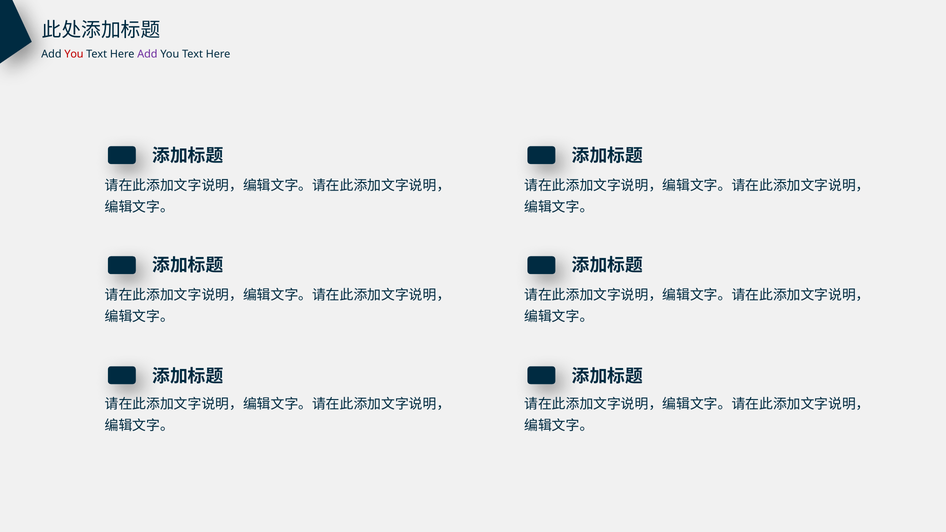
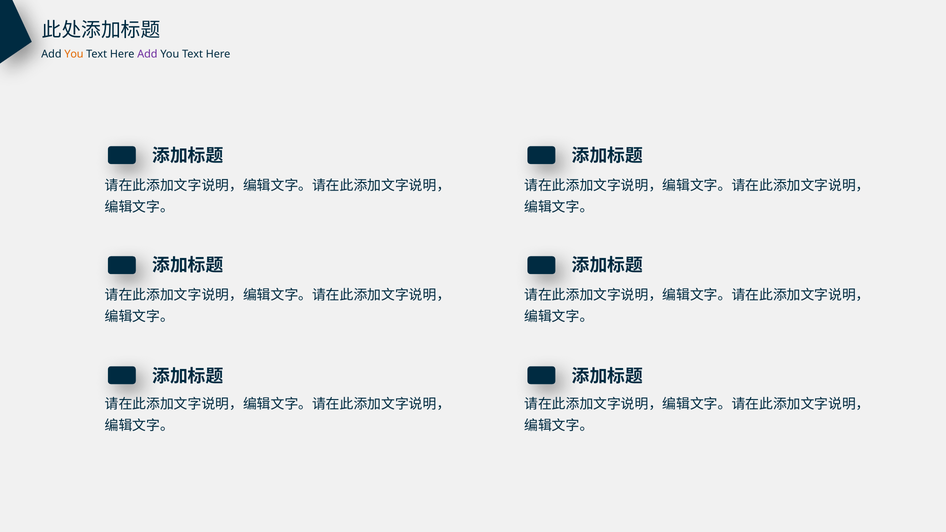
You colour: red -> orange (74, 54)
